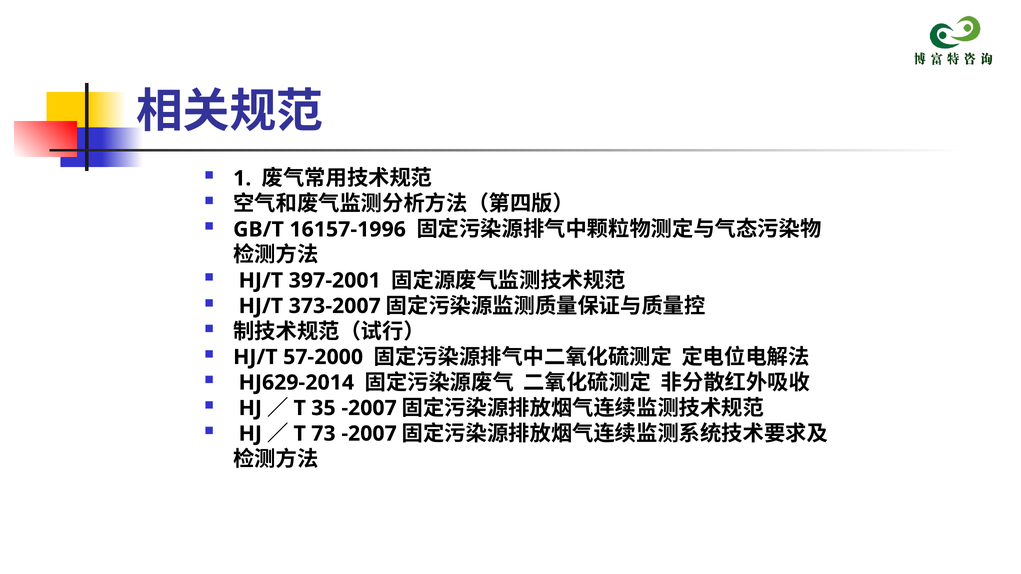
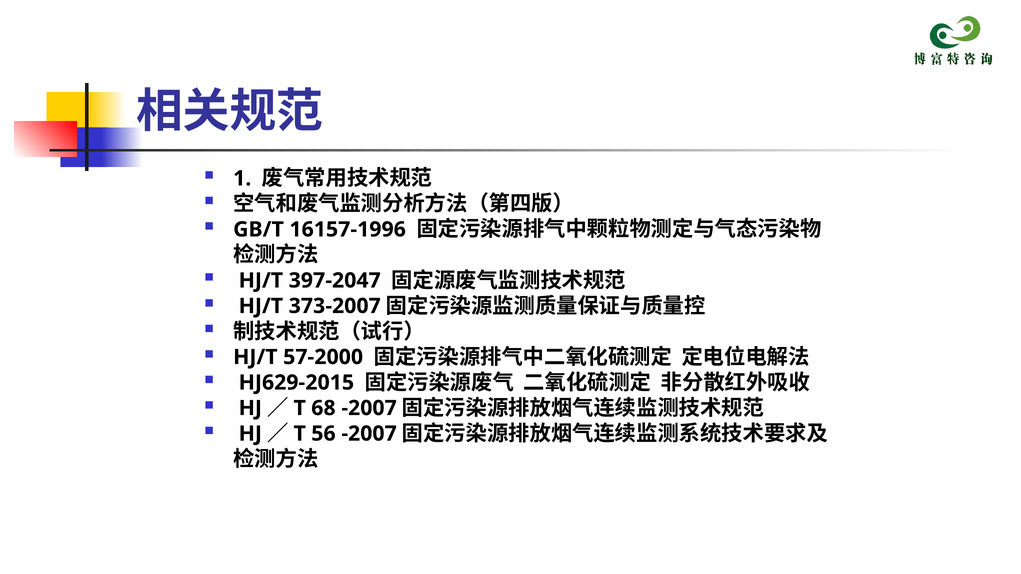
397-2001: 397-2001 -> 397-2047 (335, 281)
HJ629-2014: HJ629-2014 -> HJ629-2015 (296, 383)
35: 35 -> 68 (323, 408)
73: 73 -> 56 (323, 434)
